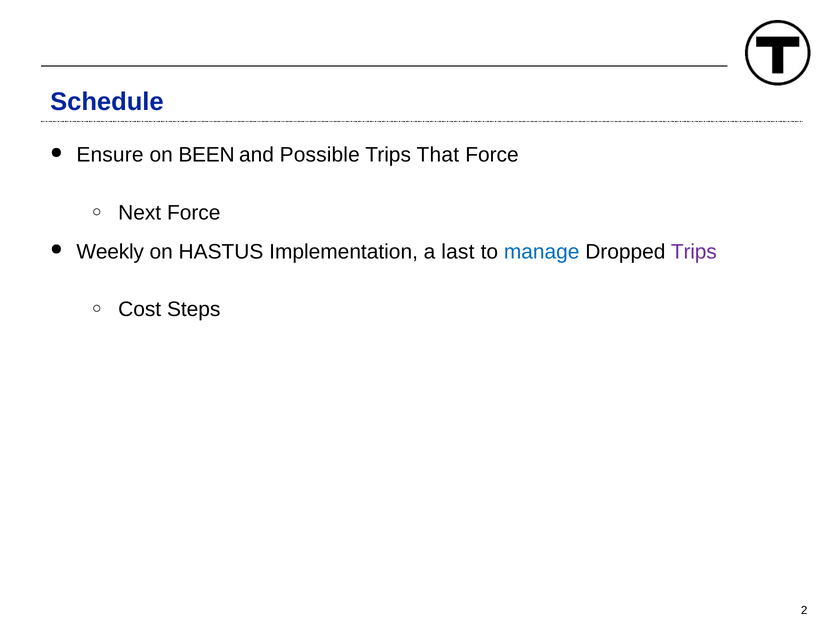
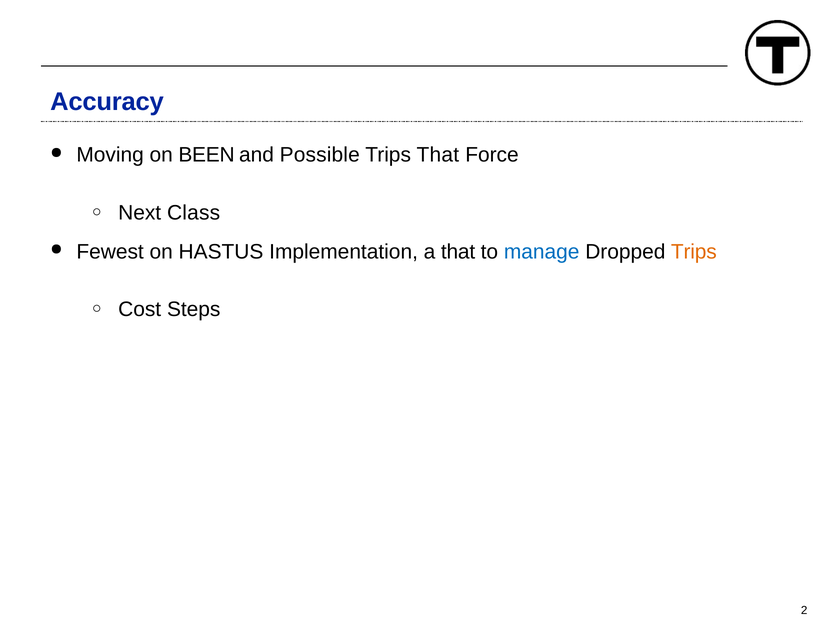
Schedule: Schedule -> Accuracy (107, 102)
Ensure: Ensure -> Moving (110, 155)
Next Force: Force -> Class (194, 213)
Weekly: Weekly -> Fewest (110, 252)
a last: last -> that (458, 252)
Trips colour: purple -> orange (694, 252)
